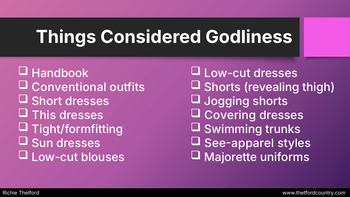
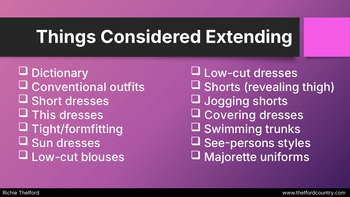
Godliness: Godliness -> Extending (249, 37)
Handbook: Handbook -> Dictionary (60, 73)
See-apparel: See-apparel -> See-persons (239, 143)
